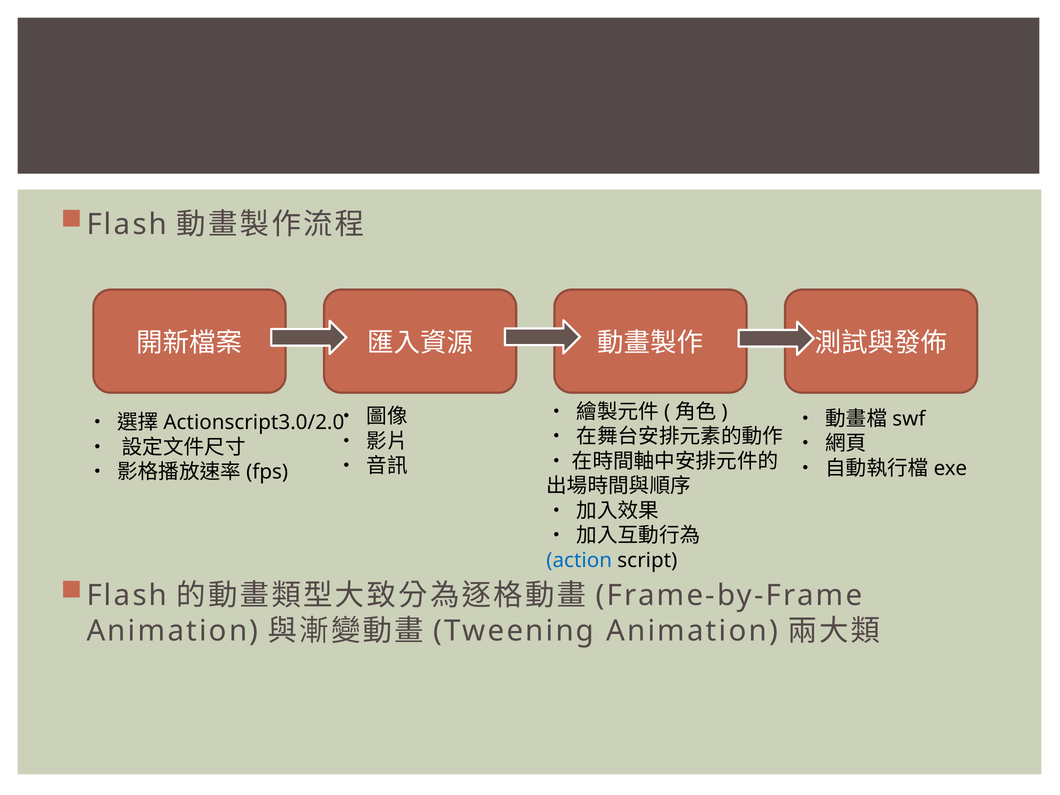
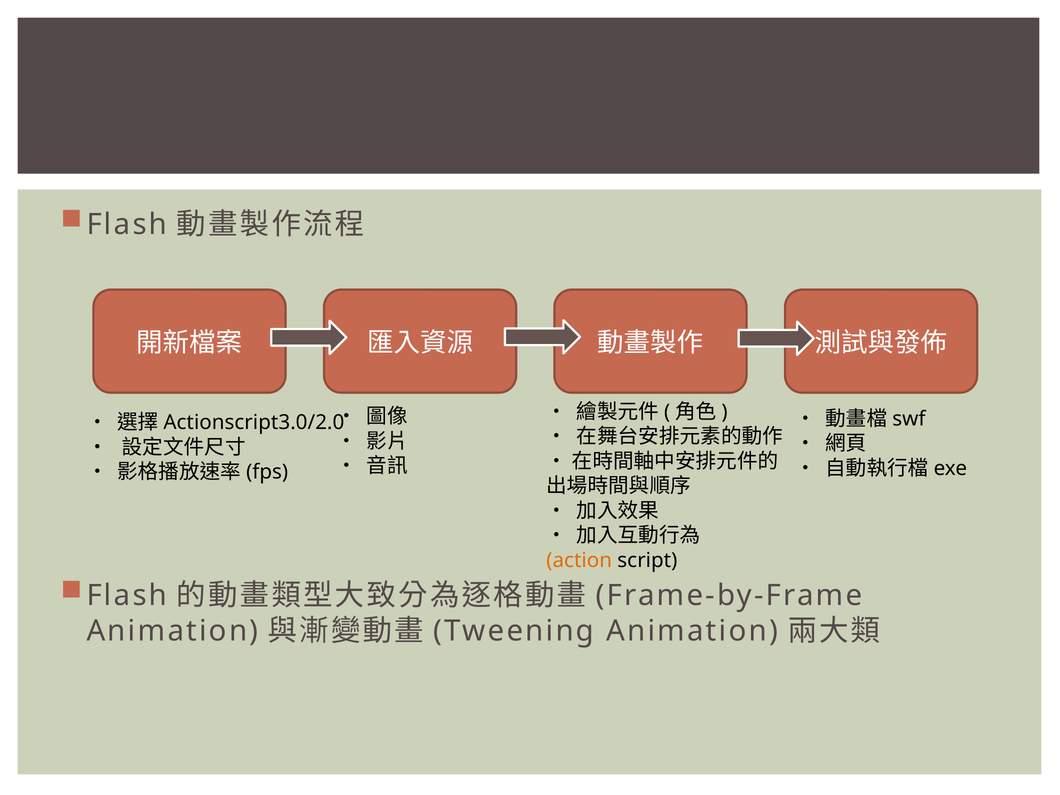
action colour: blue -> orange (579, 560)
